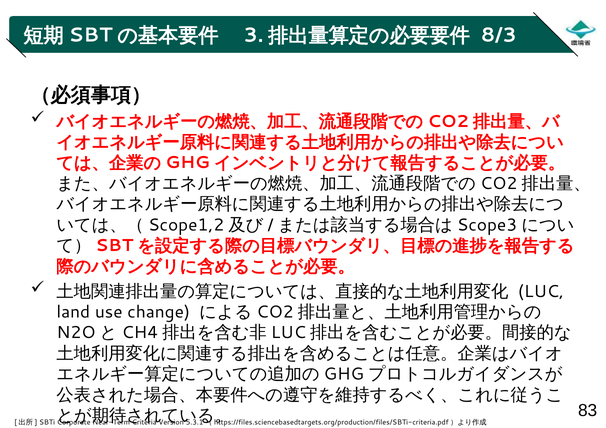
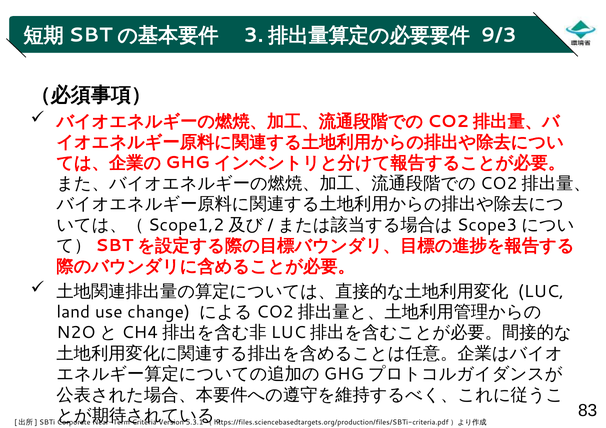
8/3: 8/3 -> 9/3 (499, 35)
